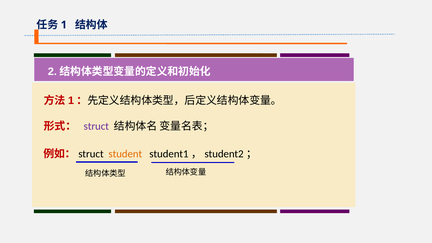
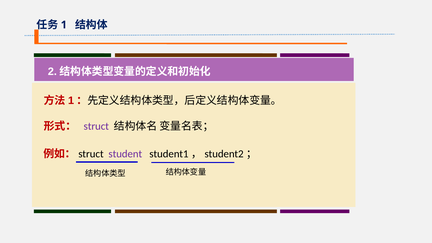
student colour: orange -> purple (125, 154)
